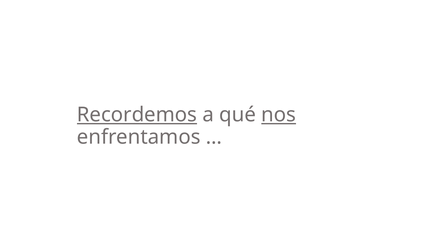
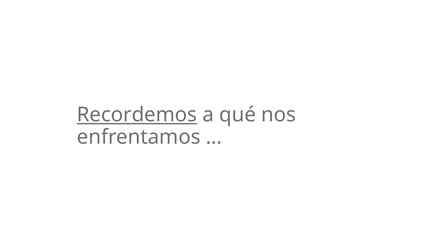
nos underline: present -> none (279, 115)
